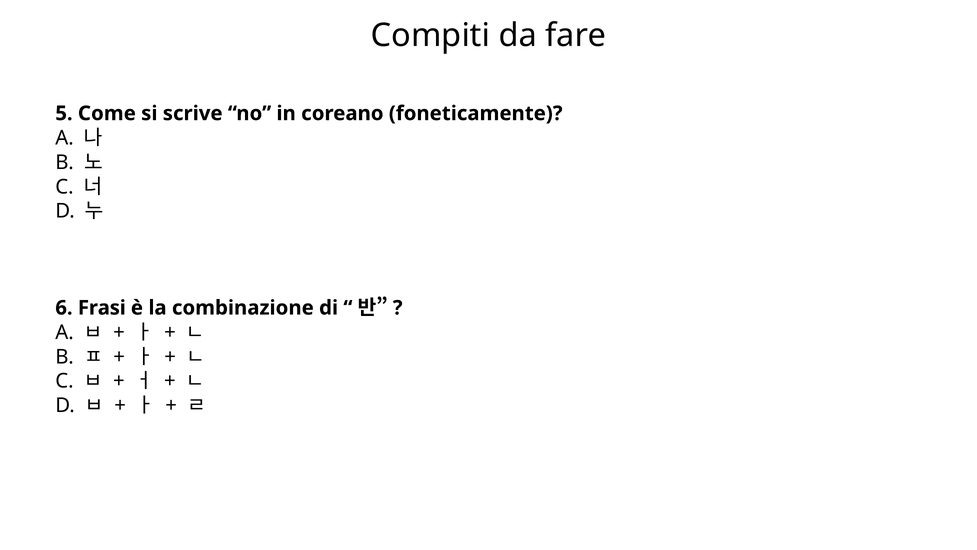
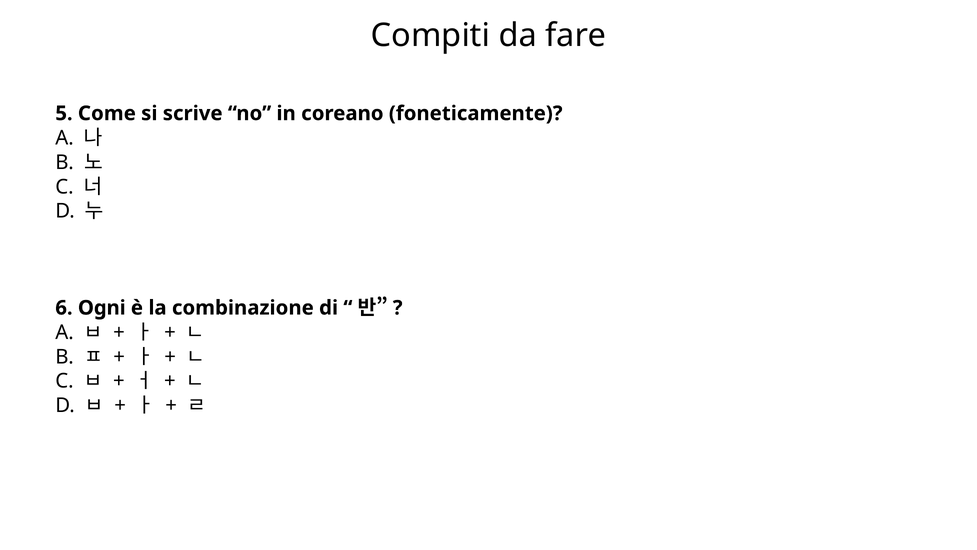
Frasi: Frasi -> Ogni (102, 308)
